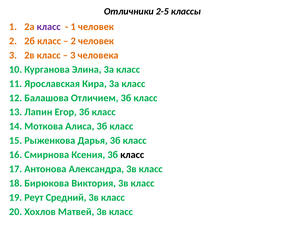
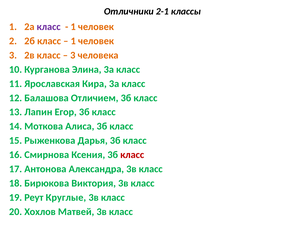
2-5: 2-5 -> 2-1 (162, 11)
2: 2 -> 1 (73, 41)
класс colour: black -> red (132, 155)
Средний: Средний -> Круглые (66, 197)
